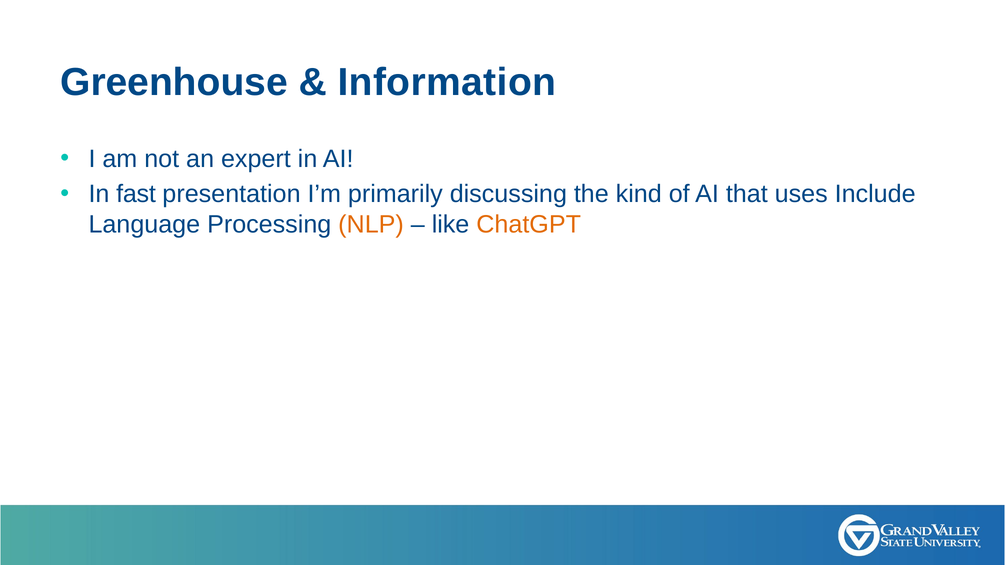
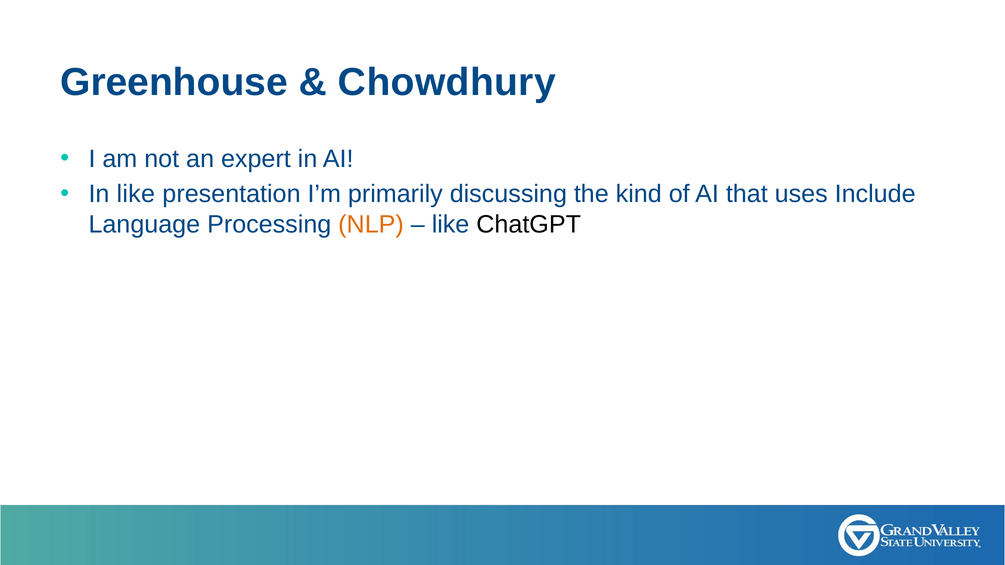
Information: Information -> Chowdhury (447, 82)
In fast: fast -> like (136, 194)
ChatGPT colour: orange -> black (529, 224)
